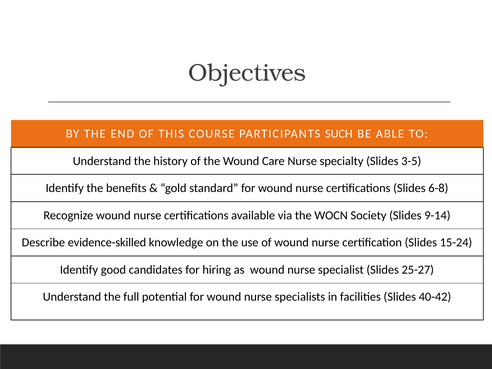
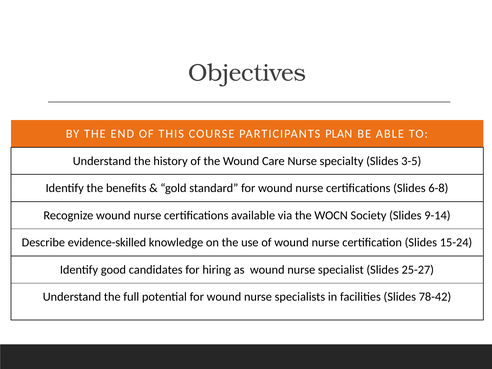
SUCH: SUCH -> PLAN (339, 134)
40-42: 40-42 -> 78-42 (435, 297)
